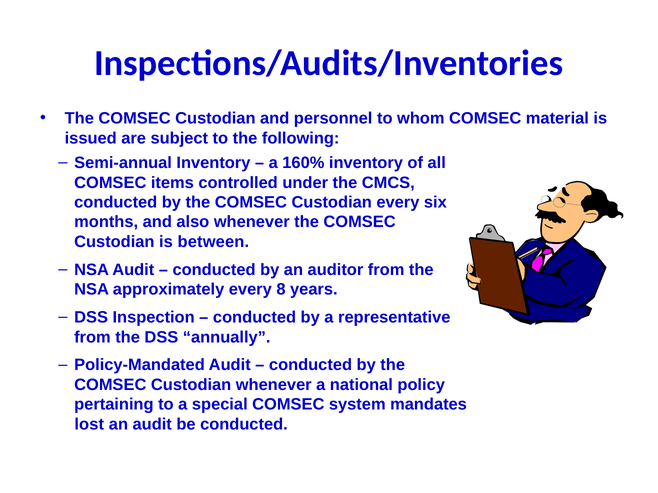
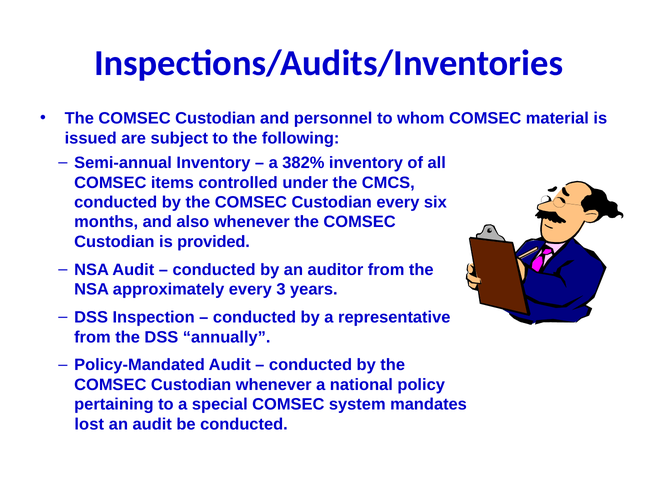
160%: 160% -> 382% (303, 163)
between: between -> provided (214, 242)
8: 8 -> 3 (281, 290)
